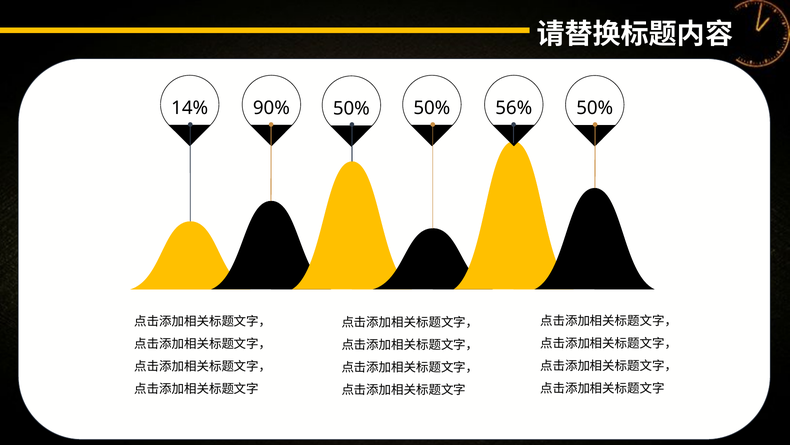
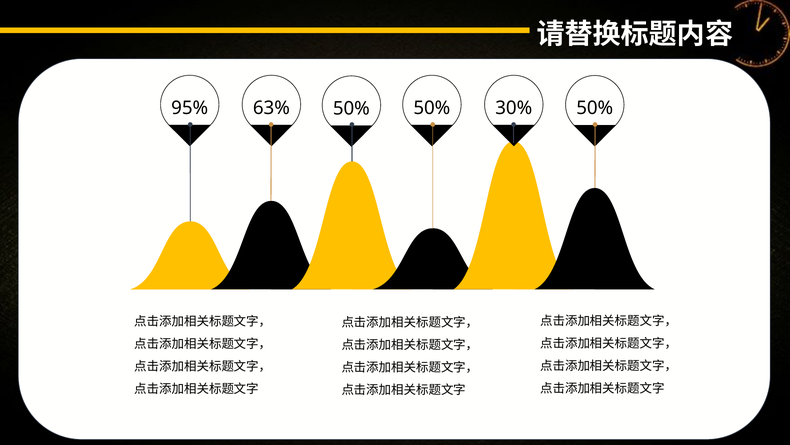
14%: 14% -> 95% (190, 108)
90%: 90% -> 63% (271, 108)
56%: 56% -> 30% (514, 108)
